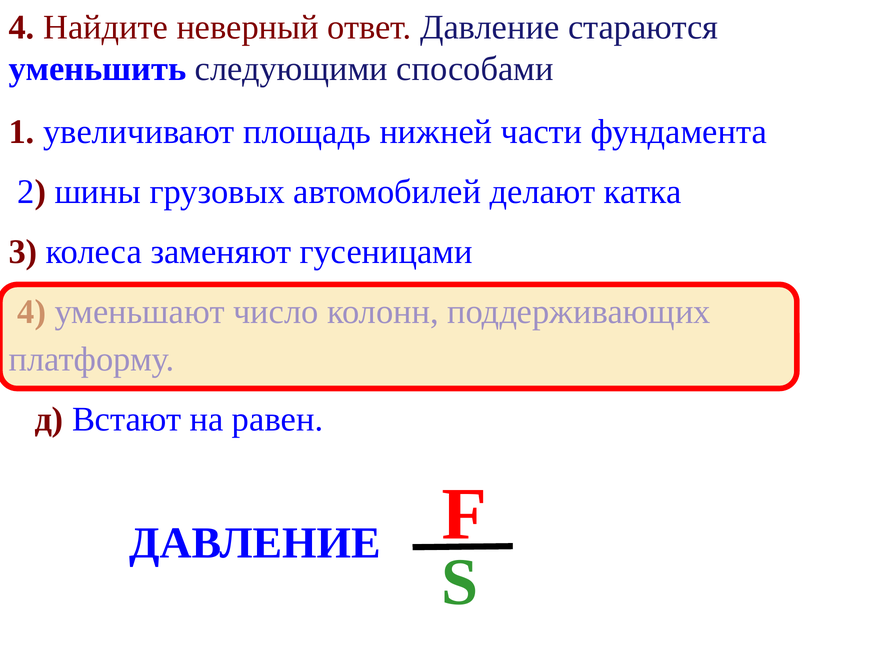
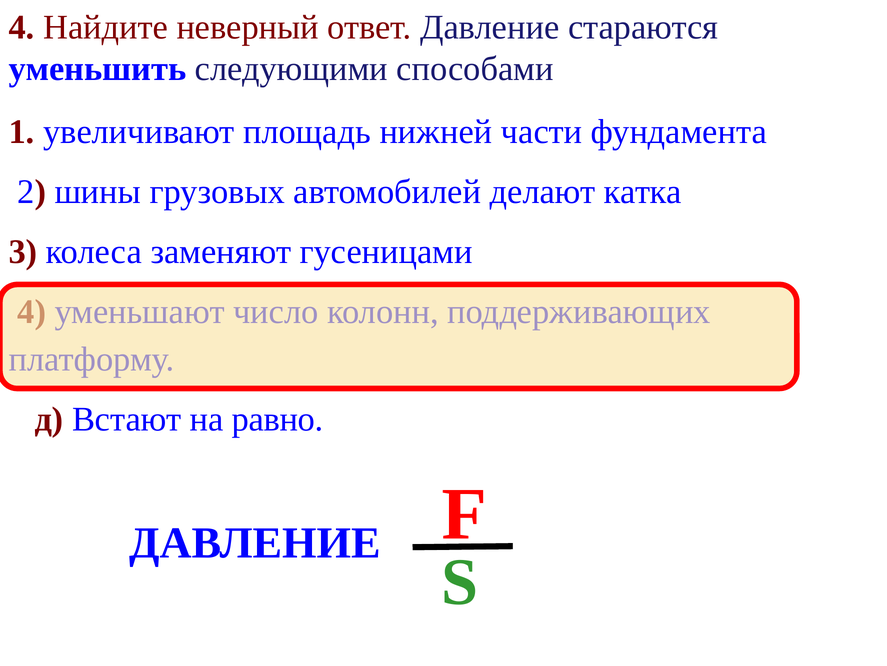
равен: равен -> равно (278, 419)
